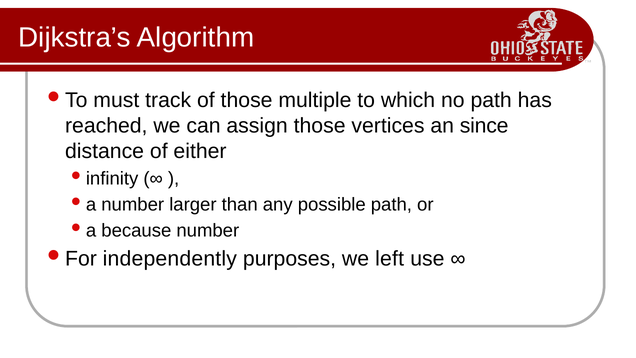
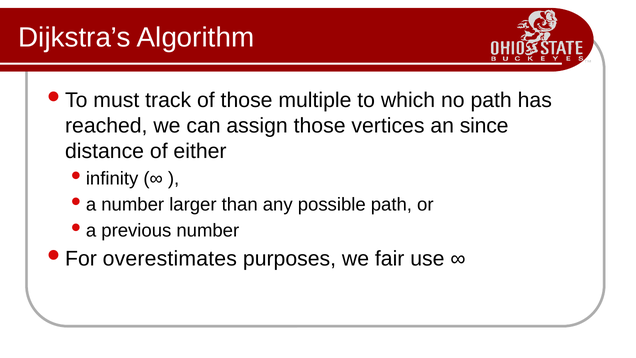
because: because -> previous (136, 230)
independently: independently -> overestimates (170, 259)
left: left -> fair (390, 259)
